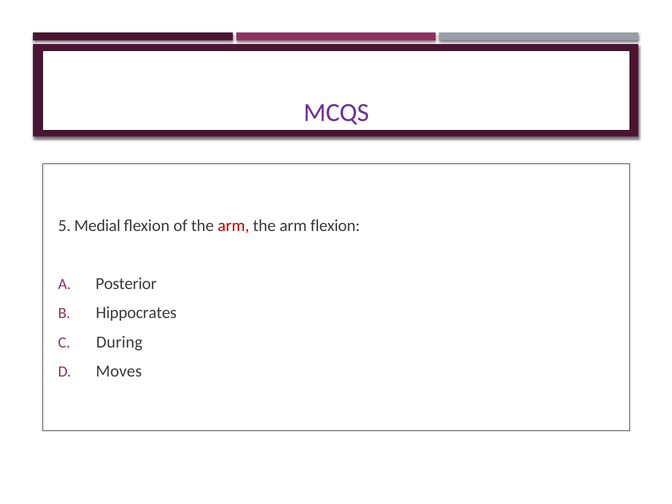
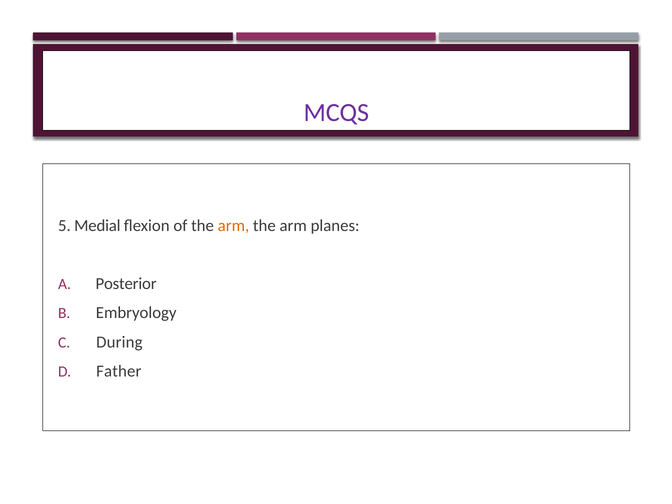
arm colour: red -> orange (233, 225)
arm flexion: flexion -> planes (335, 225)
Hippocrates: Hippocrates -> Embryology (136, 313)
Moves: Moves -> Father (119, 371)
